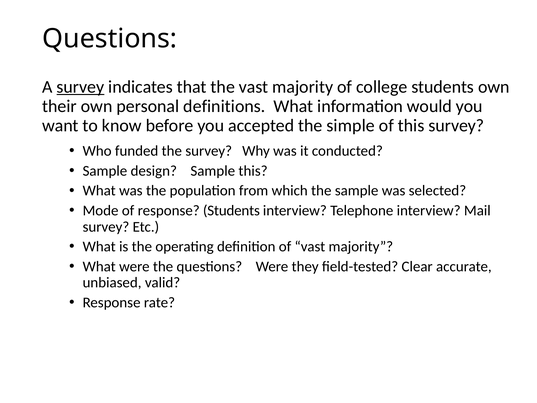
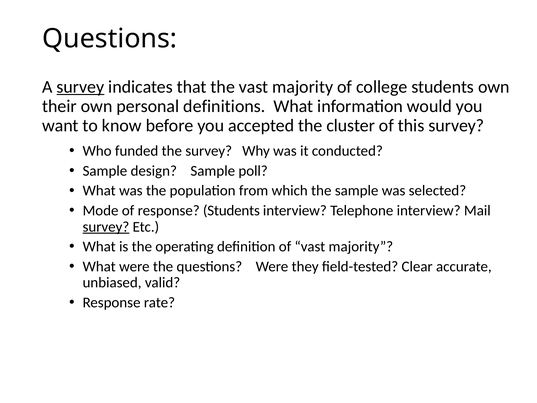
simple: simple -> cluster (351, 125)
Sample this: this -> poll (253, 171)
survey underline: none -> present (106, 227)
